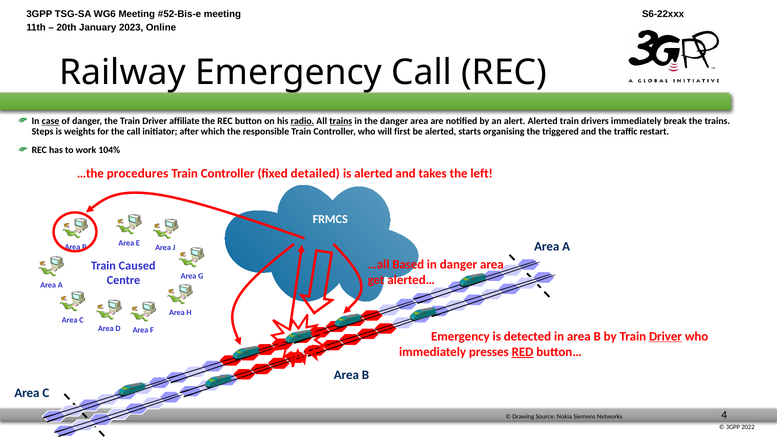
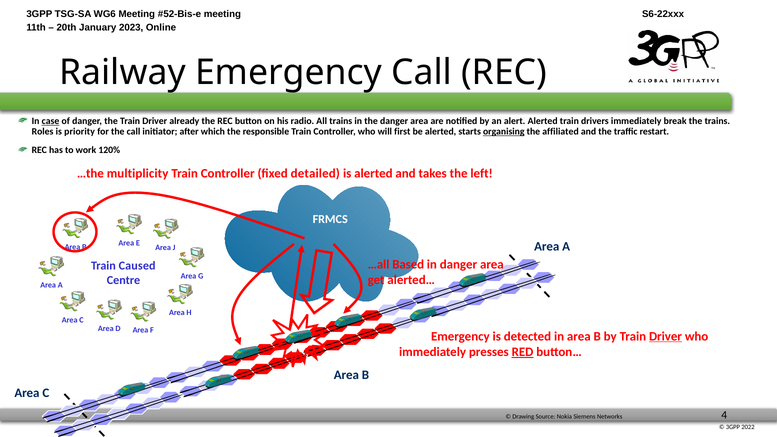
affiliate: affiliate -> already (184, 121)
radio underline: present -> none (302, 121)
trains underline: present -> none (341, 121)
Steps: Steps -> Roles (43, 131)
weights: weights -> priority (80, 131)
organising underline: none -> present (504, 131)
triggered: triggered -> affiliated (560, 131)
104%: 104% -> 120% (109, 150)
procedures: procedures -> multiplicity (138, 173)
